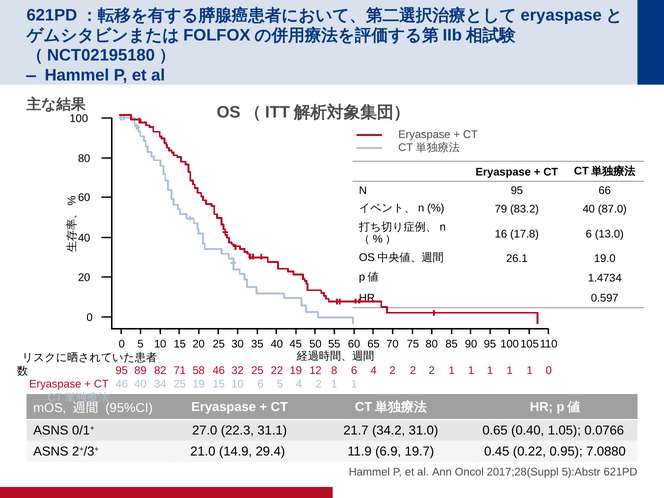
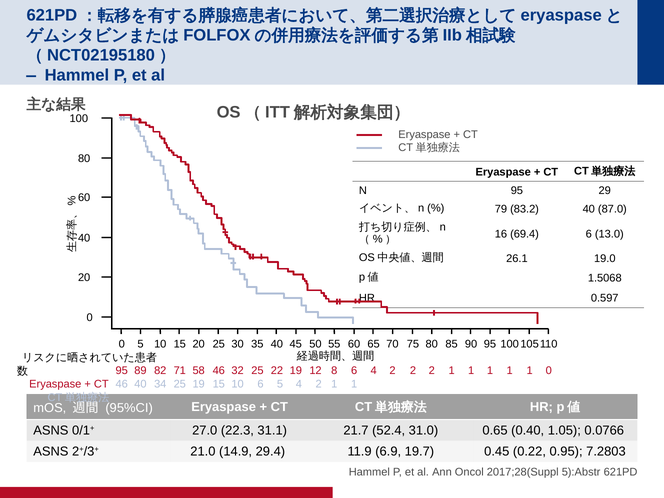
66: 66 -> 29 (605, 191)
17.8: 17.8 -> 69.4 (525, 234)
1.4734: 1.4734 -> 1.5068 (605, 278)
34.2: 34.2 -> 52.4 (389, 430)
7.0880: 7.0880 -> 7.2803 (606, 452)
